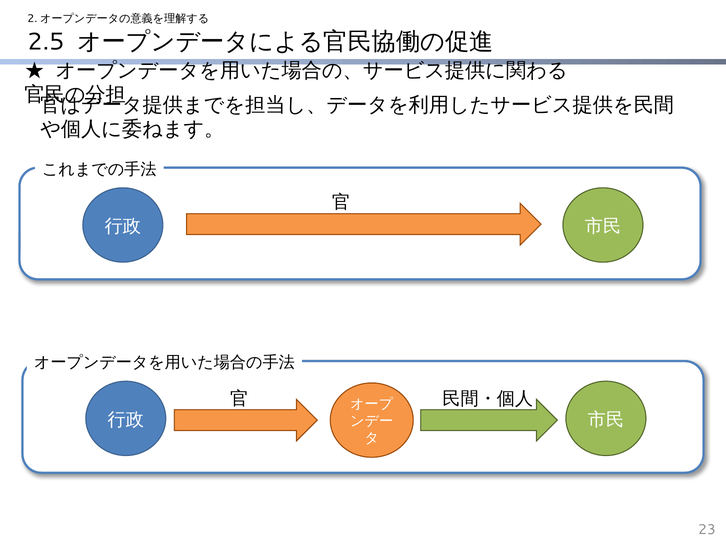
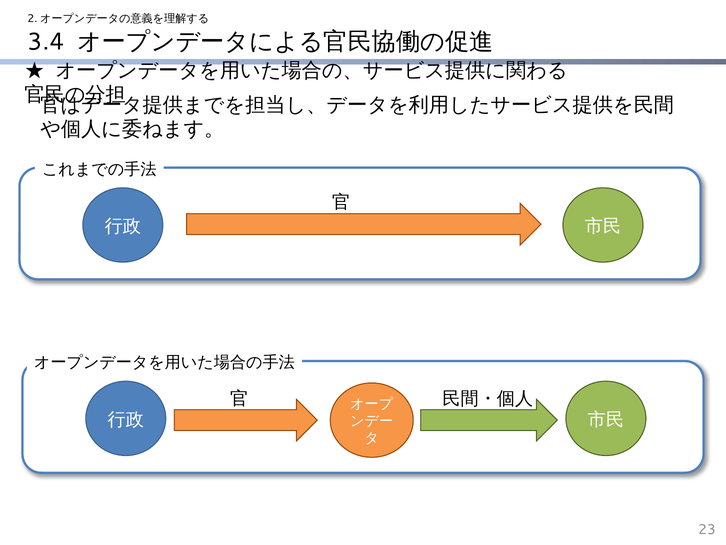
2.5: 2.5 -> 3.4 (46, 42)
